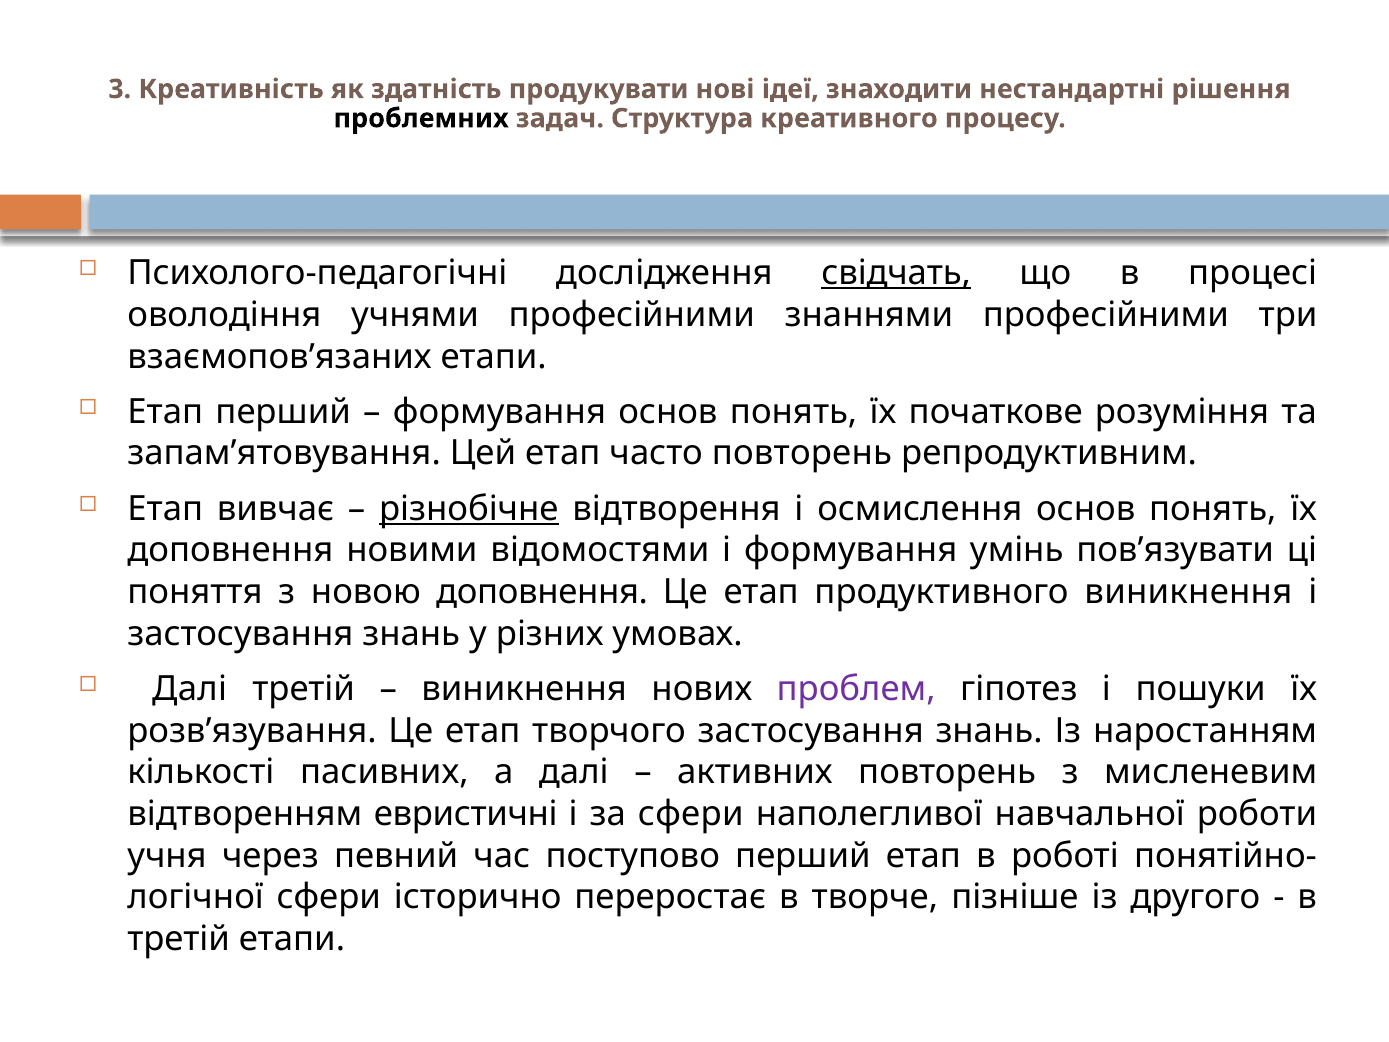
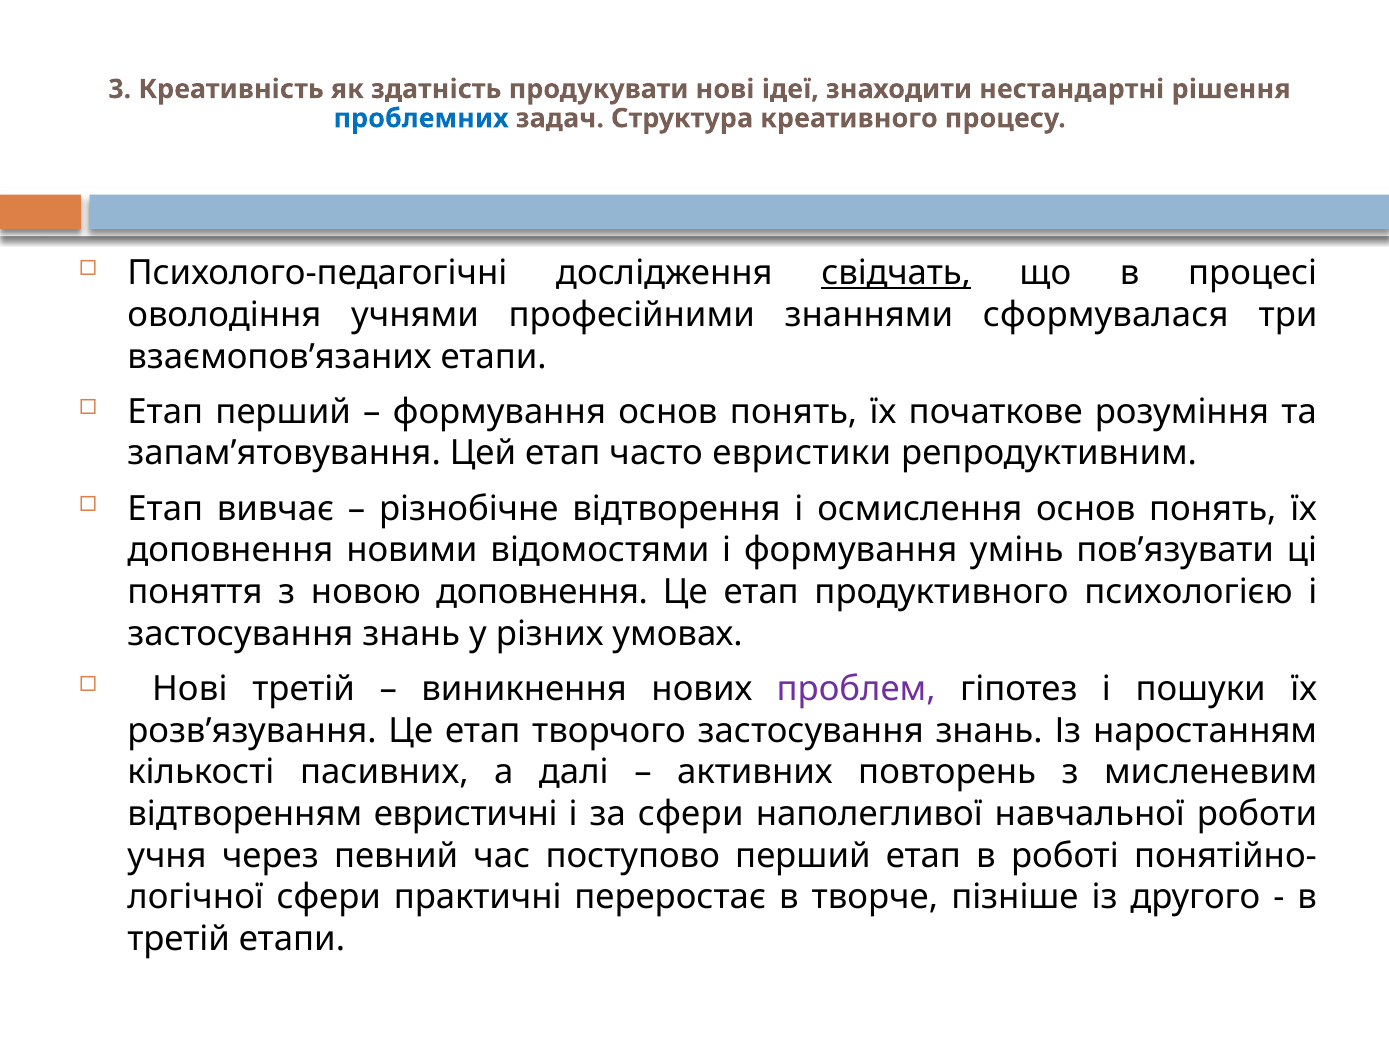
проблемних colour: black -> blue (421, 118)
знаннями професійними: професійними -> сформувалася (1106, 315)
часто повторень: повторень -> евристики (802, 453)
різнобічне underline: present -> none (469, 509)
продуктивного виникнення: виникнення -> психологією (1189, 592)
Далі: Далі -> Нові (190, 689)
історично: історично -> практичні (478, 897)
